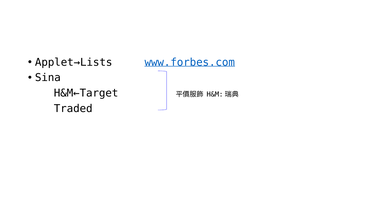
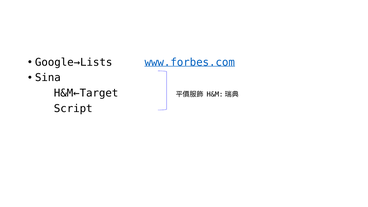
Applet→Lists: Applet→Lists -> Google→Lists (74, 62)
Traded: Traded -> Script (73, 109)
